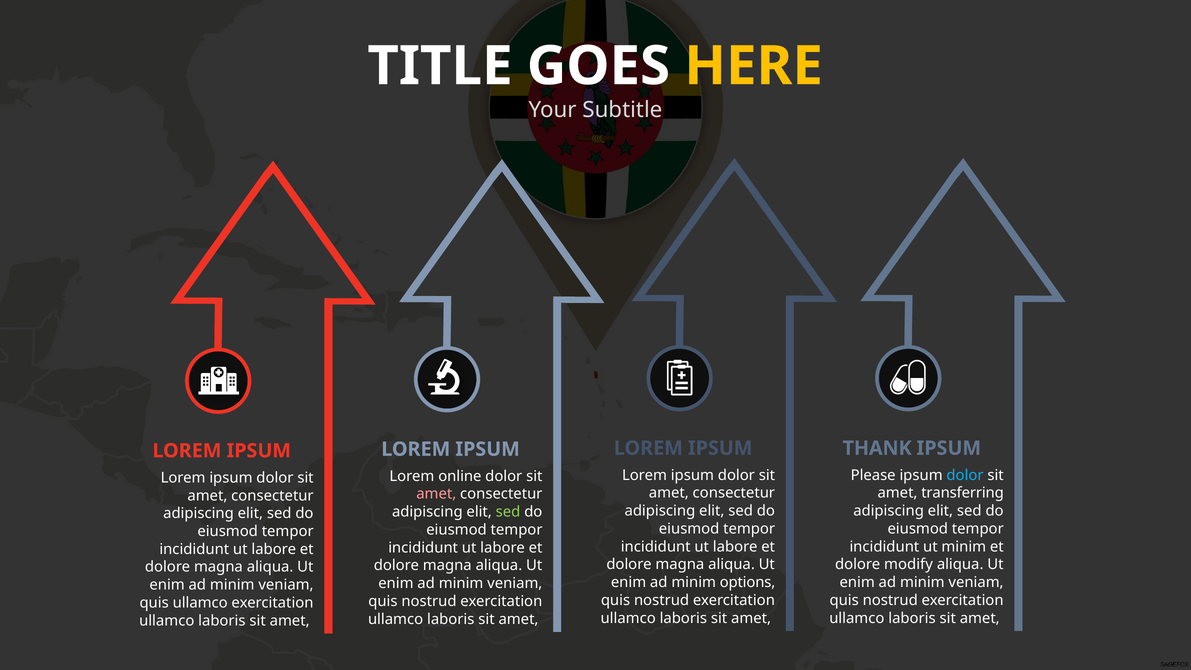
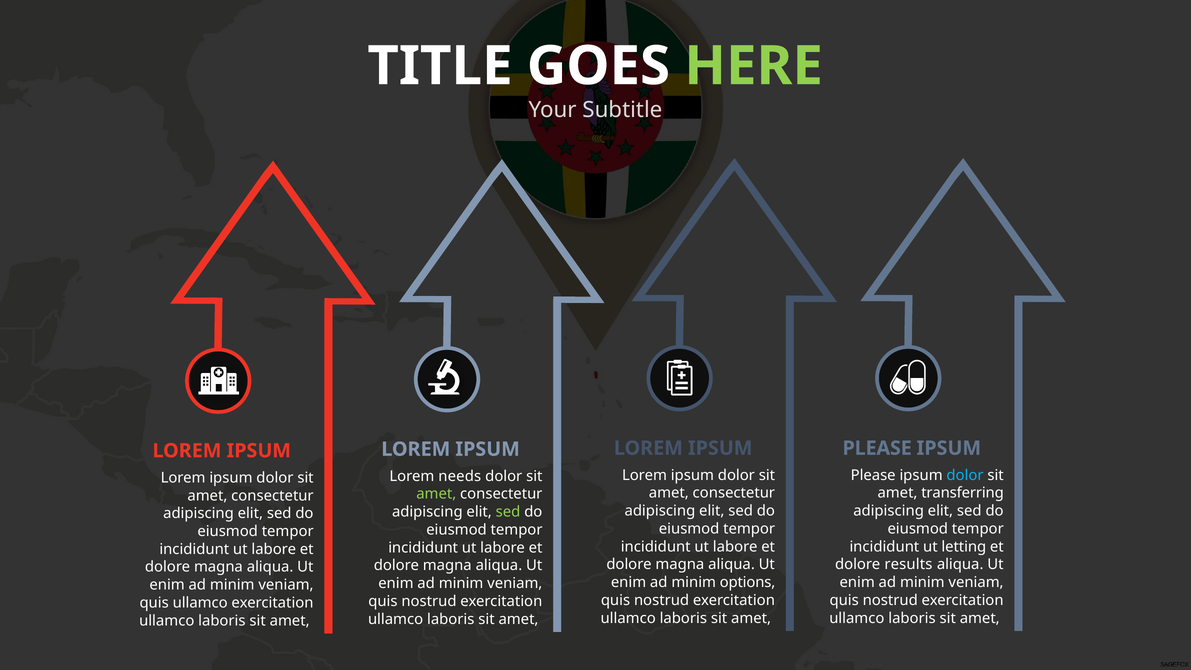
HERE colour: yellow -> light green (754, 66)
THANK: THANK -> PLEASE (877, 448)
online: online -> needs (460, 476)
amet colour: pink -> light green (436, 494)
ut minim: minim -> letting (964, 547)
modify: modify -> results (908, 564)
